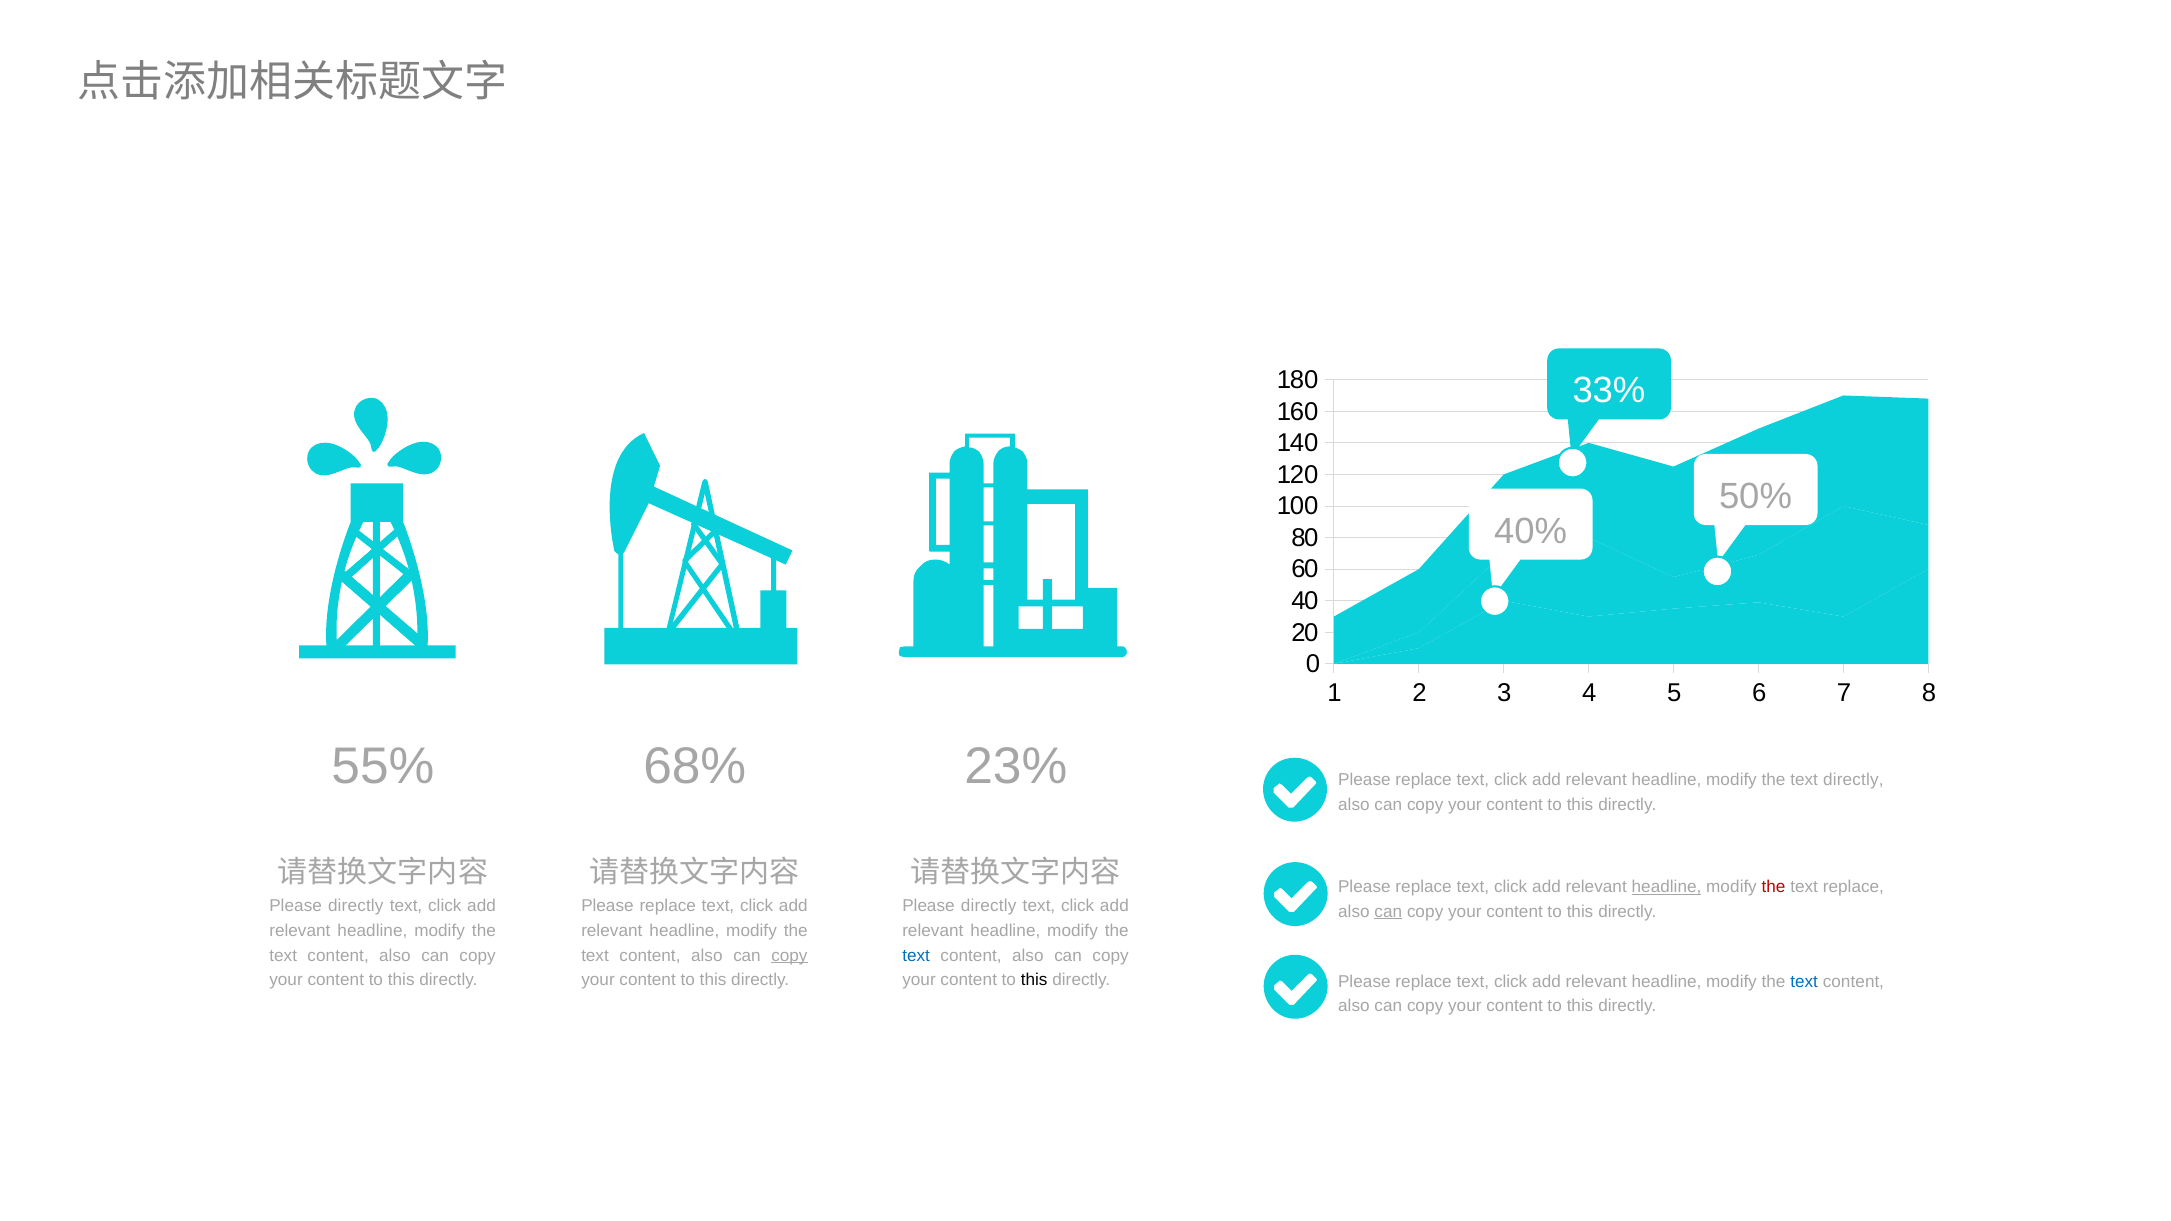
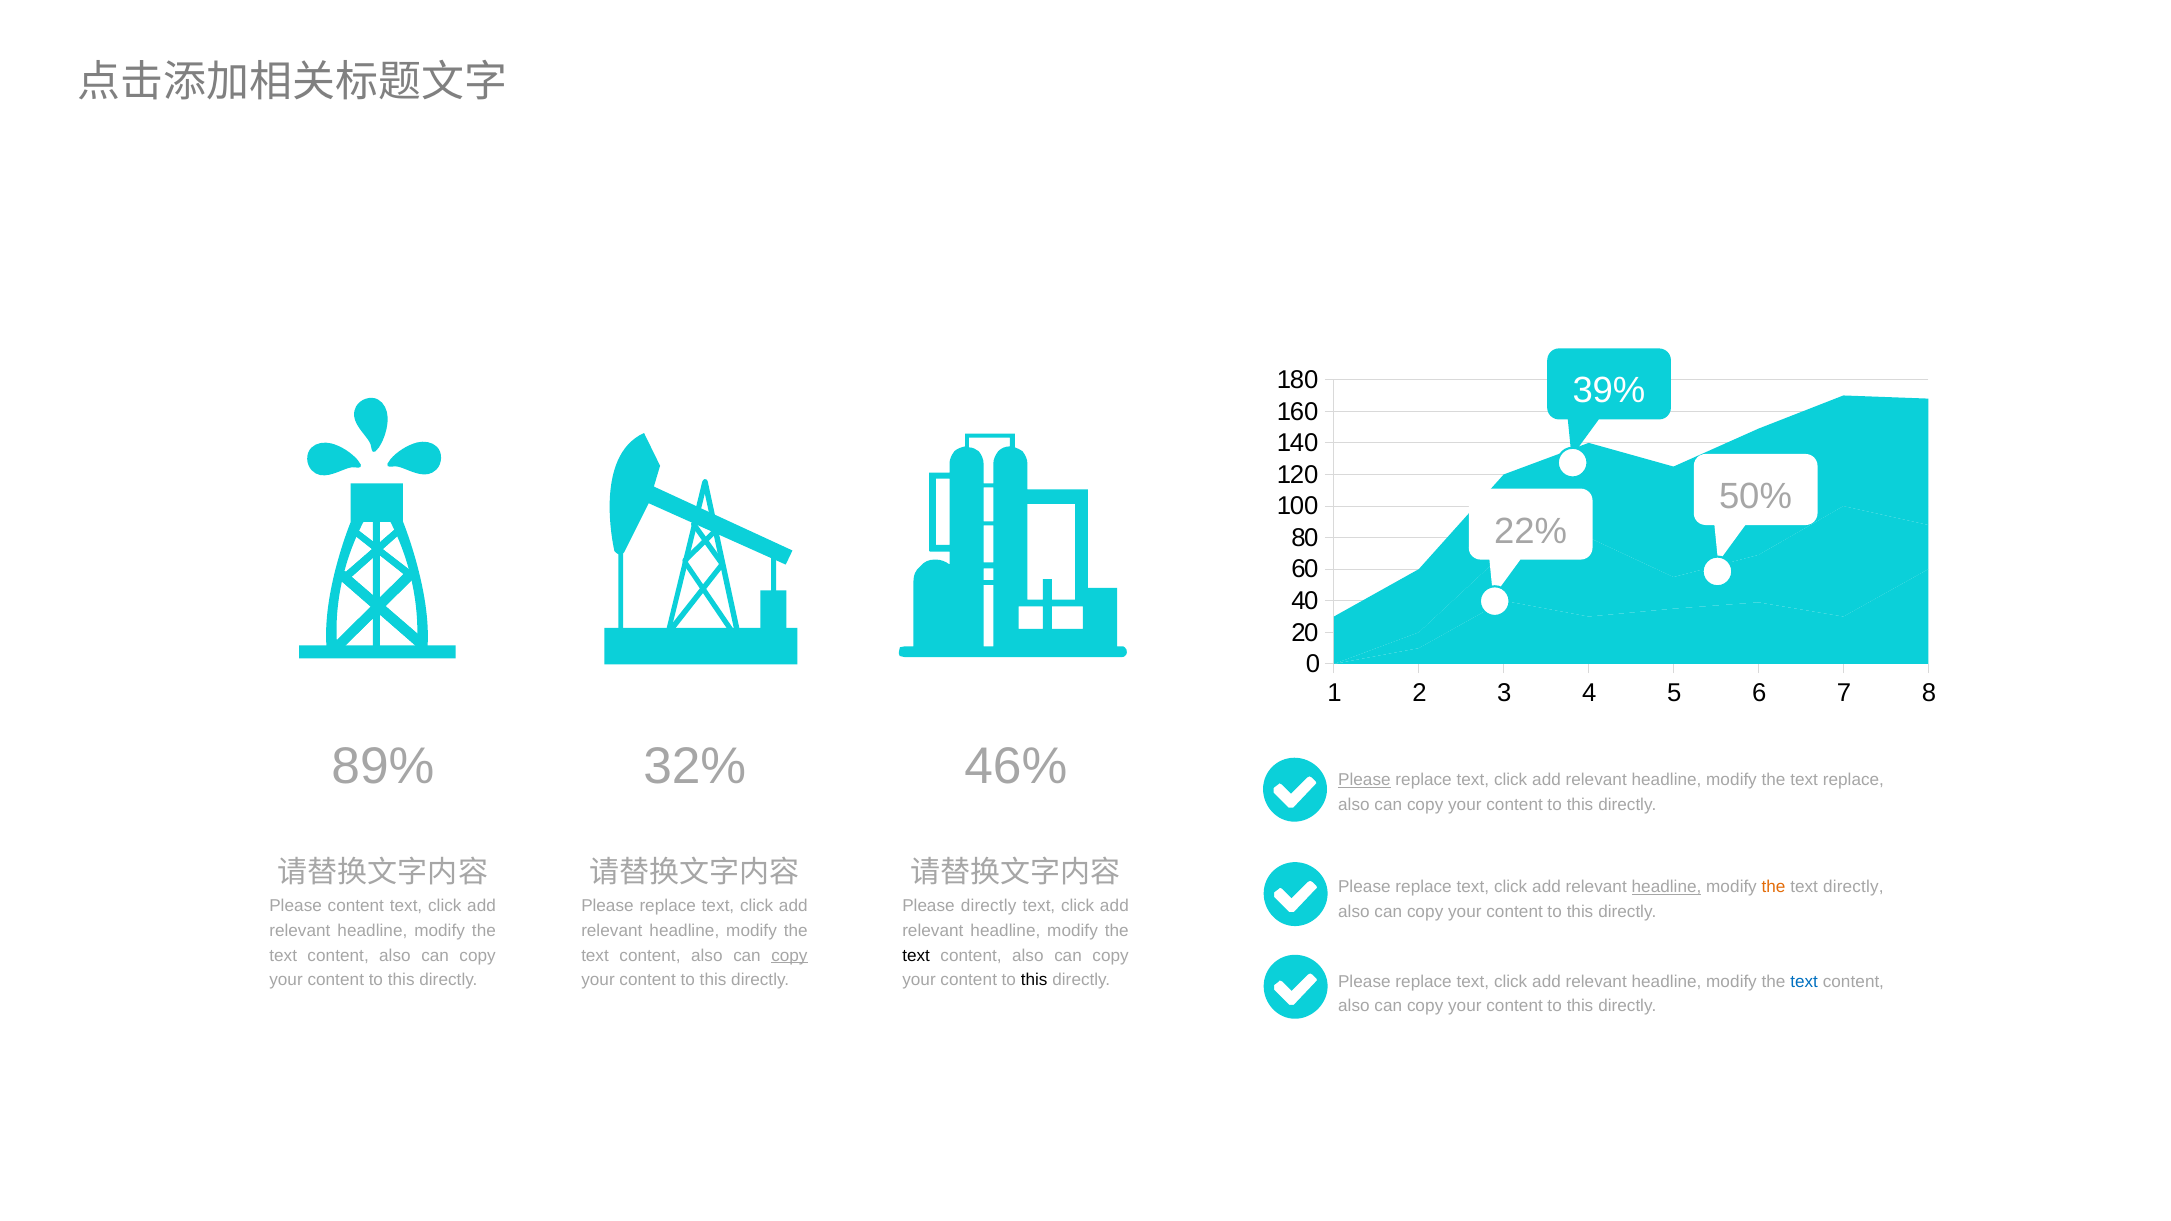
33%: 33% -> 39% (1609, 391)
40%: 40% -> 22% (1531, 531)
55%: 55% -> 89% (383, 767)
68%: 68% -> 32% (695, 767)
23%: 23% -> 46% (1016, 767)
Please underline: none -> present (1364, 780)
text directly: directly -> replace (1853, 780)
the colour: red -> orange (1774, 887)
text replace: replace -> directly (1853, 887)
directly: directly -> content (356, 906)
can underline: present -> none (1388, 912)
text colour: blue -> black (916, 956)
